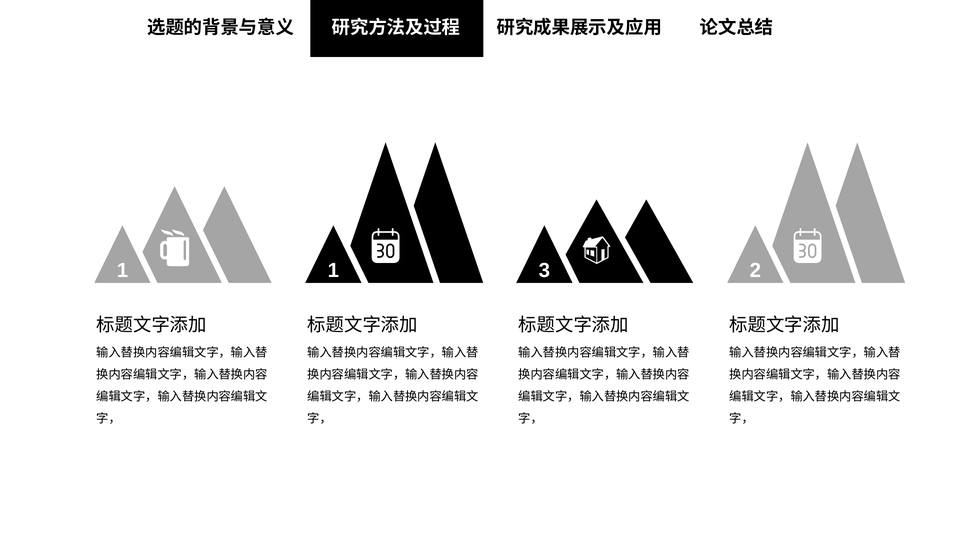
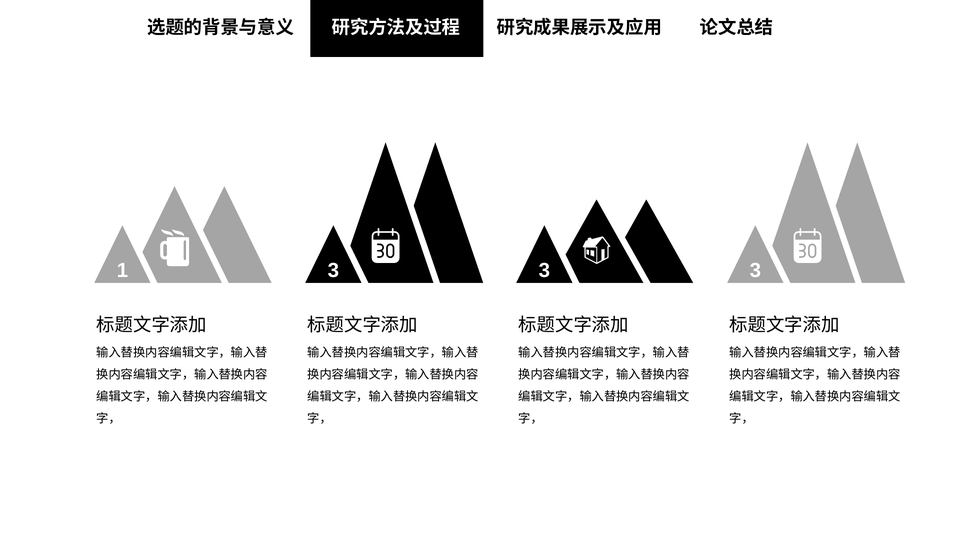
1 1: 1 -> 3 (333, 270)
2: 2 -> 3 (755, 270)
